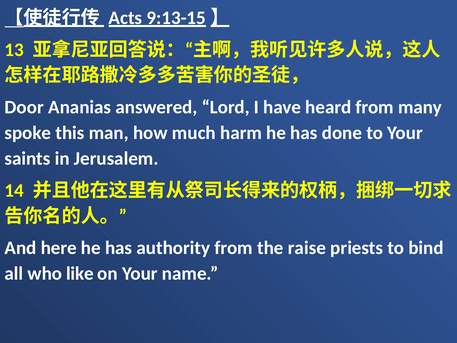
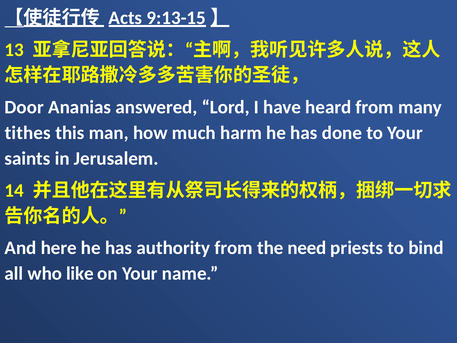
spoke: spoke -> tithes (28, 133)
raise: raise -> need (307, 248)
